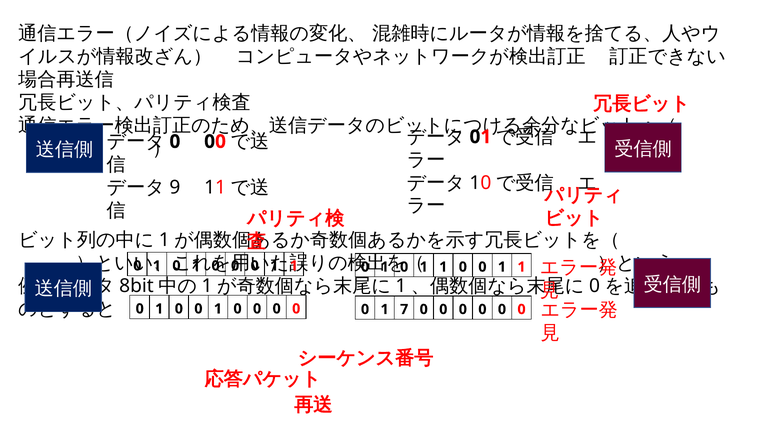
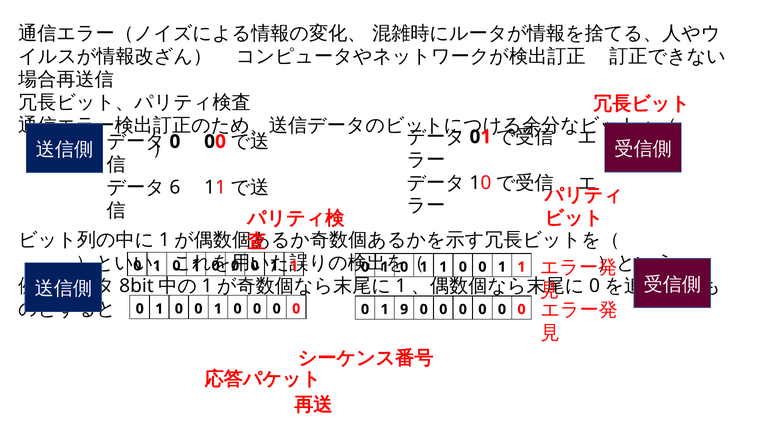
9: 9 -> 6 (175, 188)
7: 7 -> 9 (404, 310)
